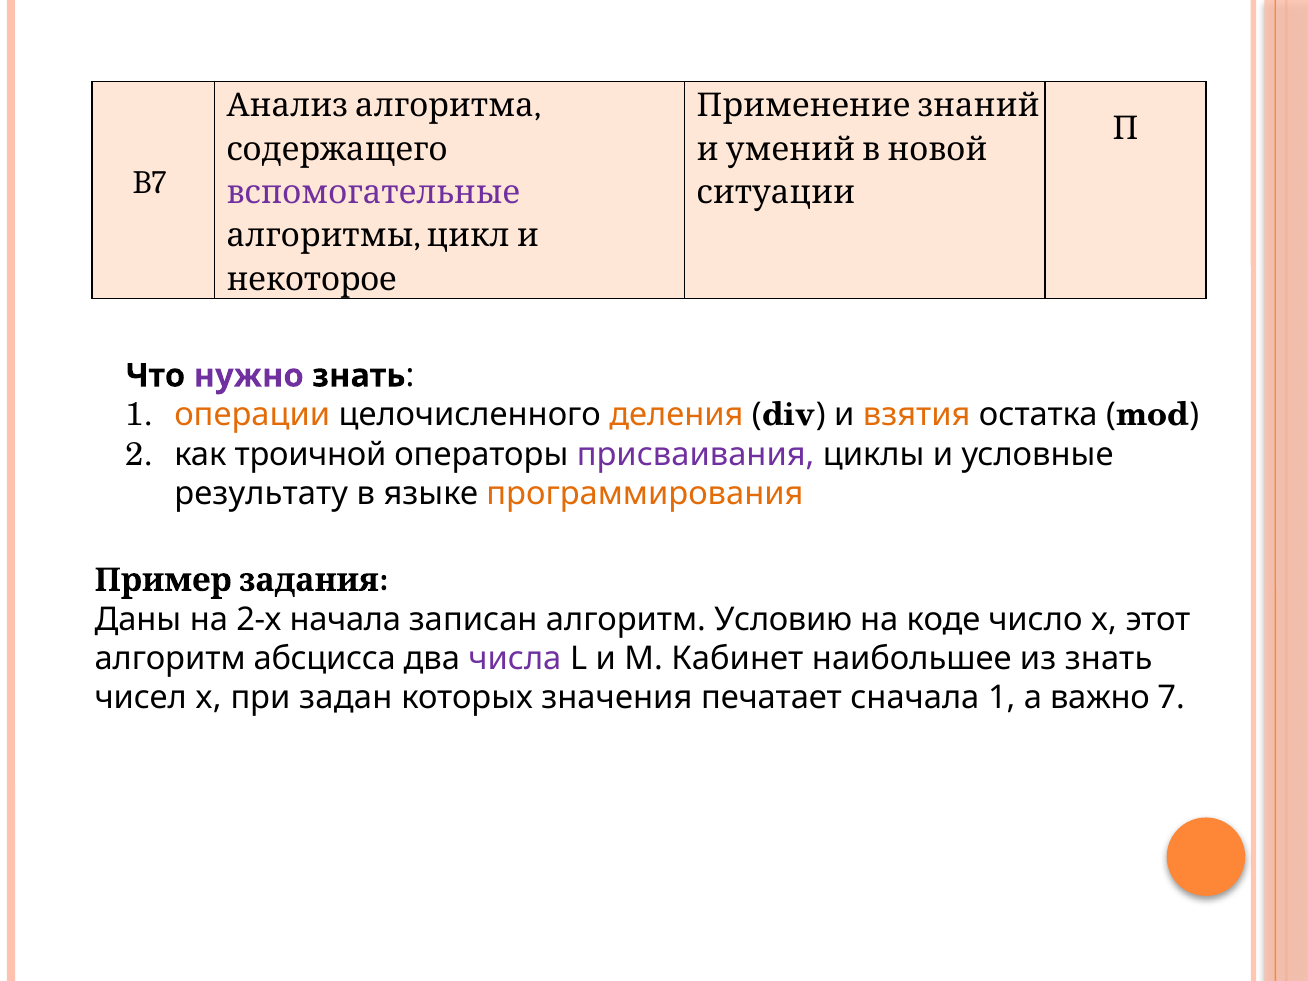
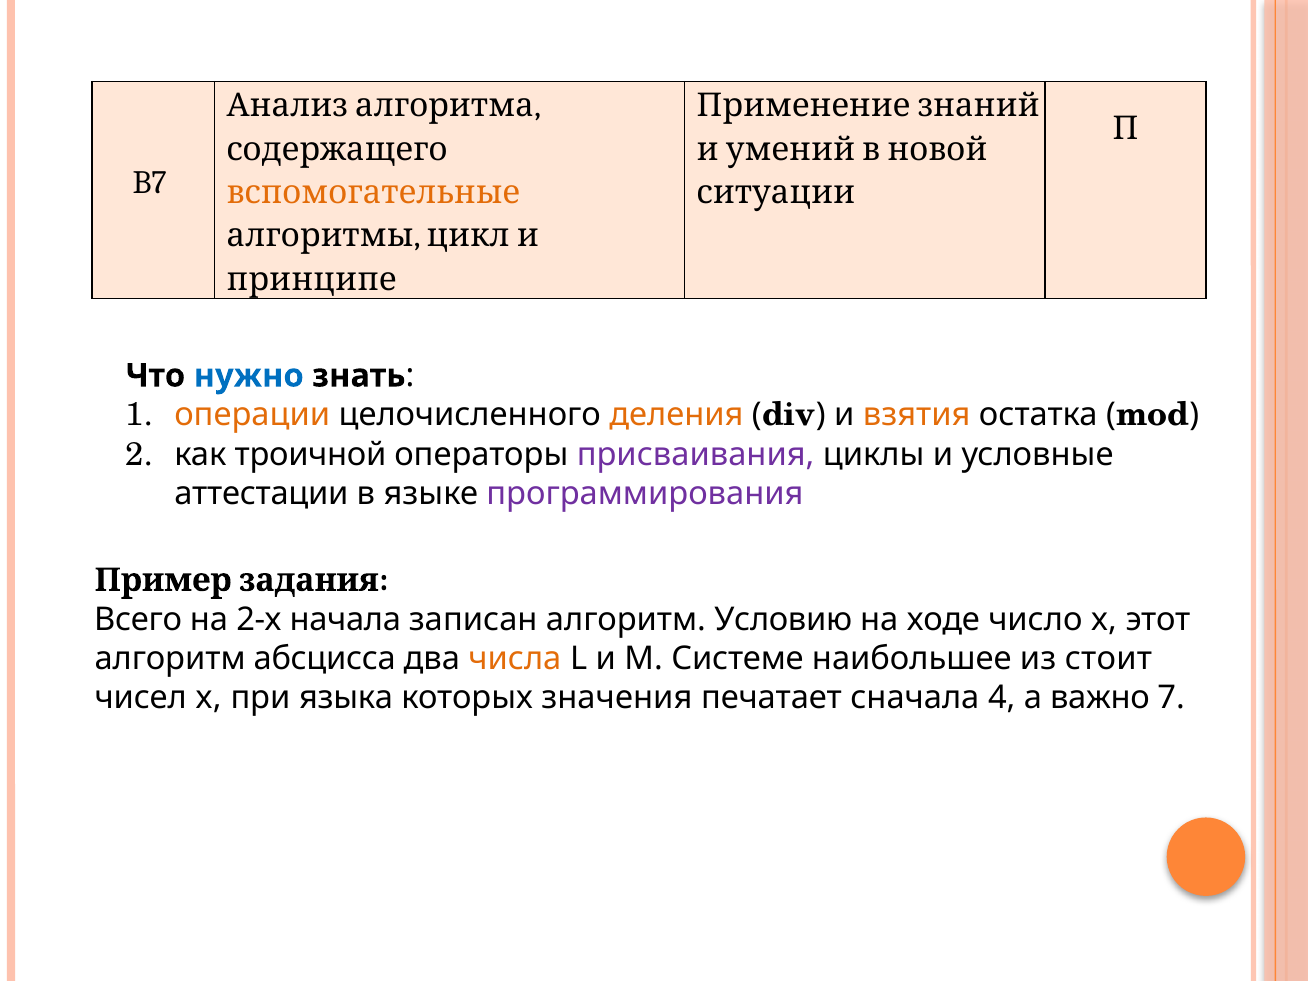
вспомогательные colour: purple -> orange (373, 193)
некоторое: некоторое -> принципе (312, 279)
нужно colour: purple -> blue (249, 376)
результату: результату -> аттестации (261, 493)
программирования colour: orange -> purple (645, 493)
Даны: Даны -> Всего (138, 619)
коде: коде -> ходе (943, 619)
числа colour: purple -> orange (515, 659)
Кабинет: Кабинет -> Системе (738, 659)
из знать: знать -> стоит (1108, 659)
задан: задан -> языка (346, 698)
сначала 1: 1 -> 4 (1002, 698)
